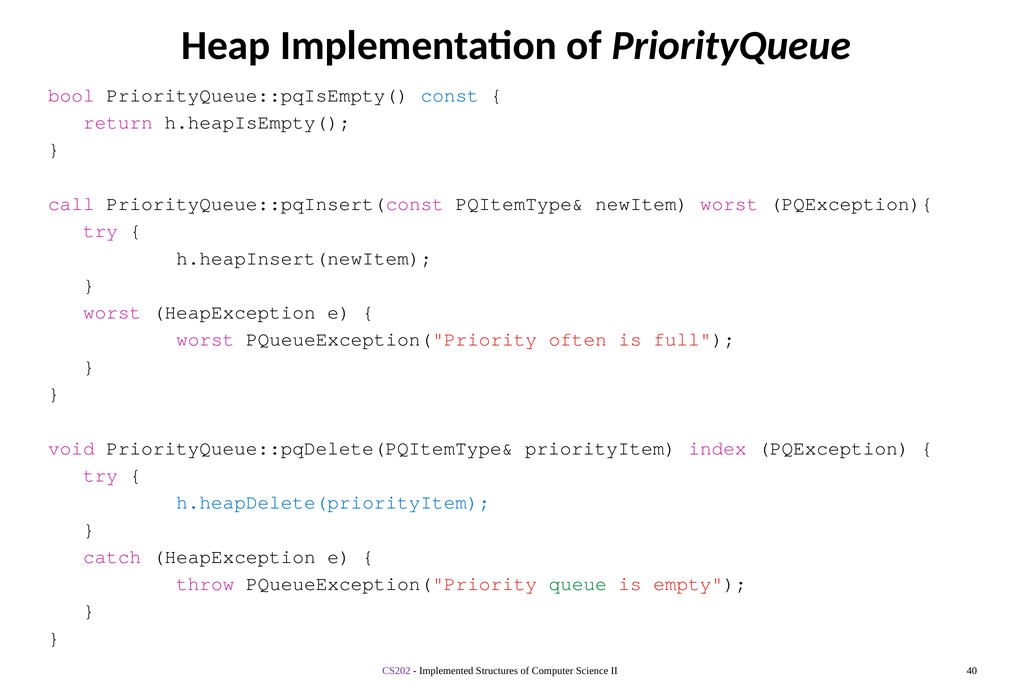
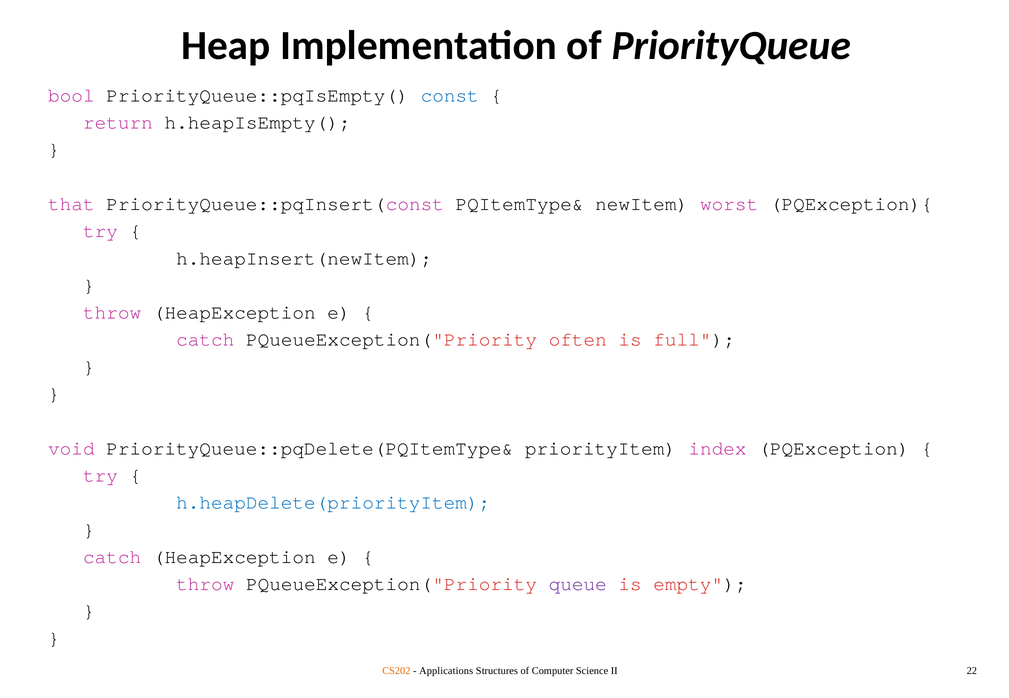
call: call -> that (71, 204)
worst: worst -> throw (112, 313)
worst: worst -> catch (205, 340)
queue colour: green -> purple (578, 584)
CS202 colour: purple -> orange (396, 671)
Implemented: Implemented -> Applications (446, 671)
40: 40 -> 22 (972, 671)
